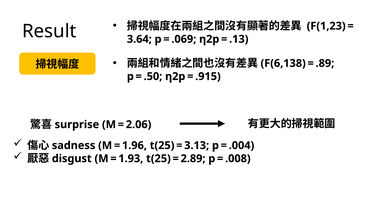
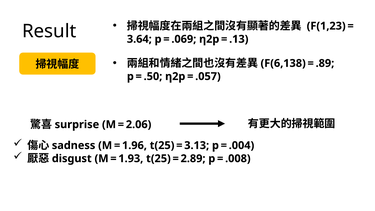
.915: .915 -> .057 (208, 76)
